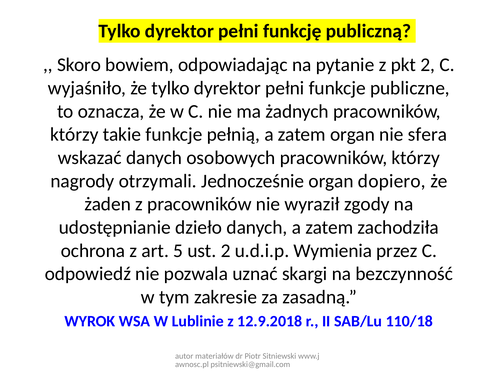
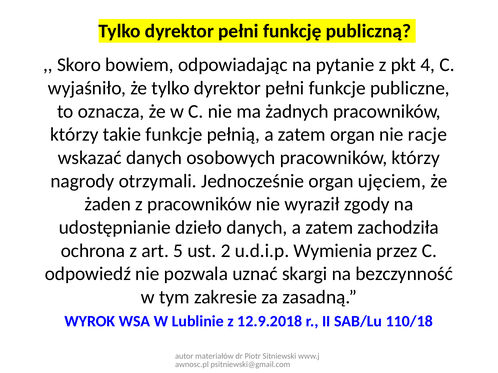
pkt 2: 2 -> 4 (428, 65)
sfera: sfera -> racje (427, 135)
dopiero: dopiero -> ujęciem (392, 181)
